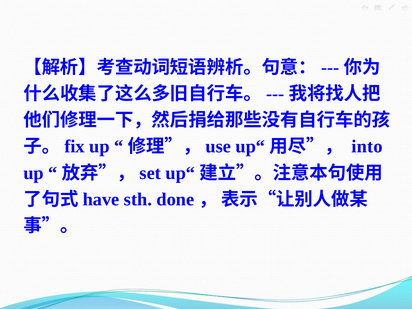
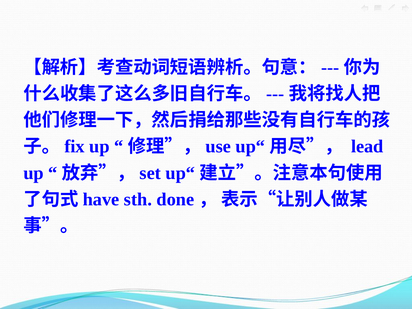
into: into -> lead (367, 147)
